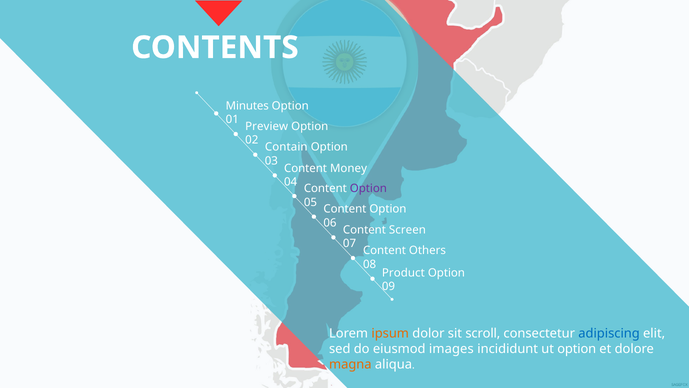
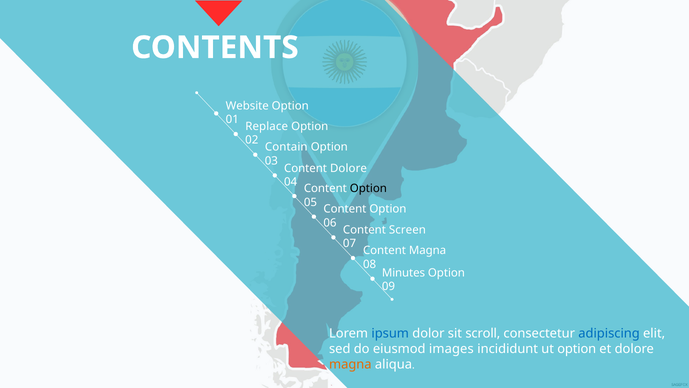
Minutes: Minutes -> Website (247, 106)
Preview: Preview -> Replace (267, 126)
Content Money: Money -> Dolore (348, 168)
Option colour: purple -> black (368, 188)
Content Others: Others -> Magna (428, 250)
Product: Product -> Minutes (403, 272)
ipsum colour: orange -> blue (390, 333)
